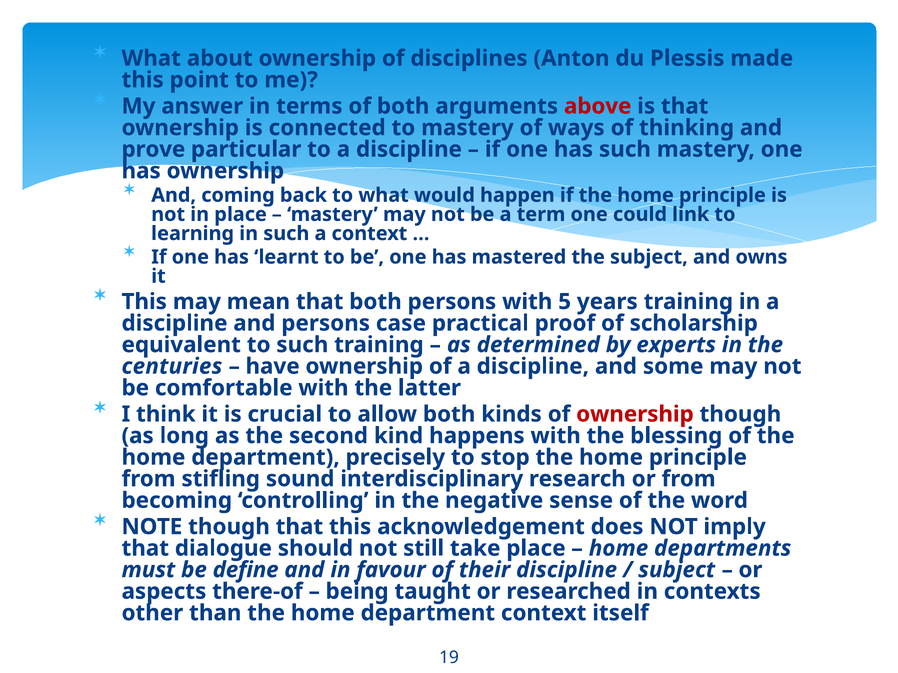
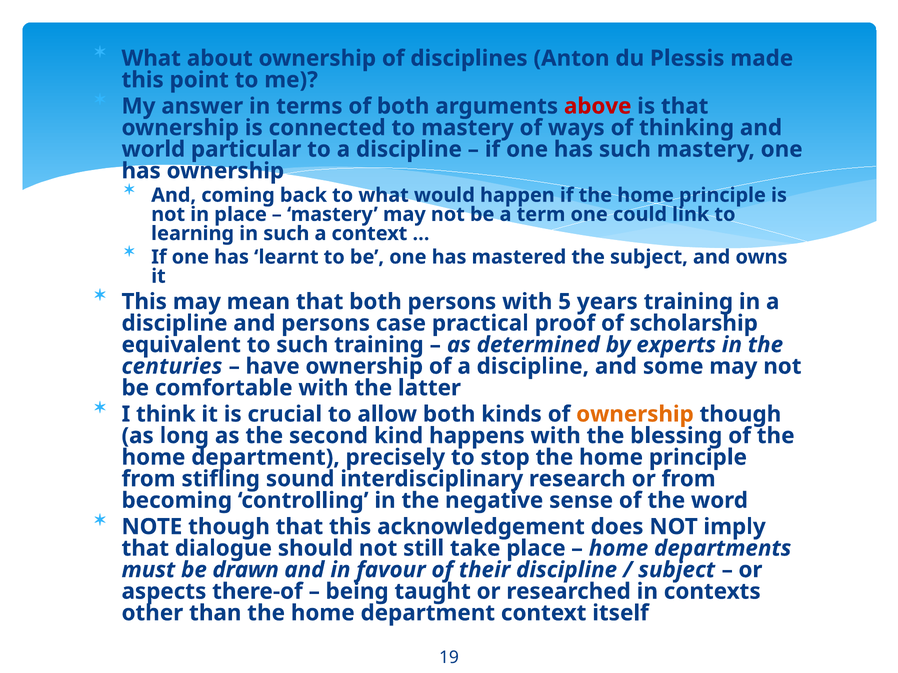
prove: prove -> world (153, 149)
ownership colour: red -> orange (635, 415)
define: define -> drawn (246, 570)
